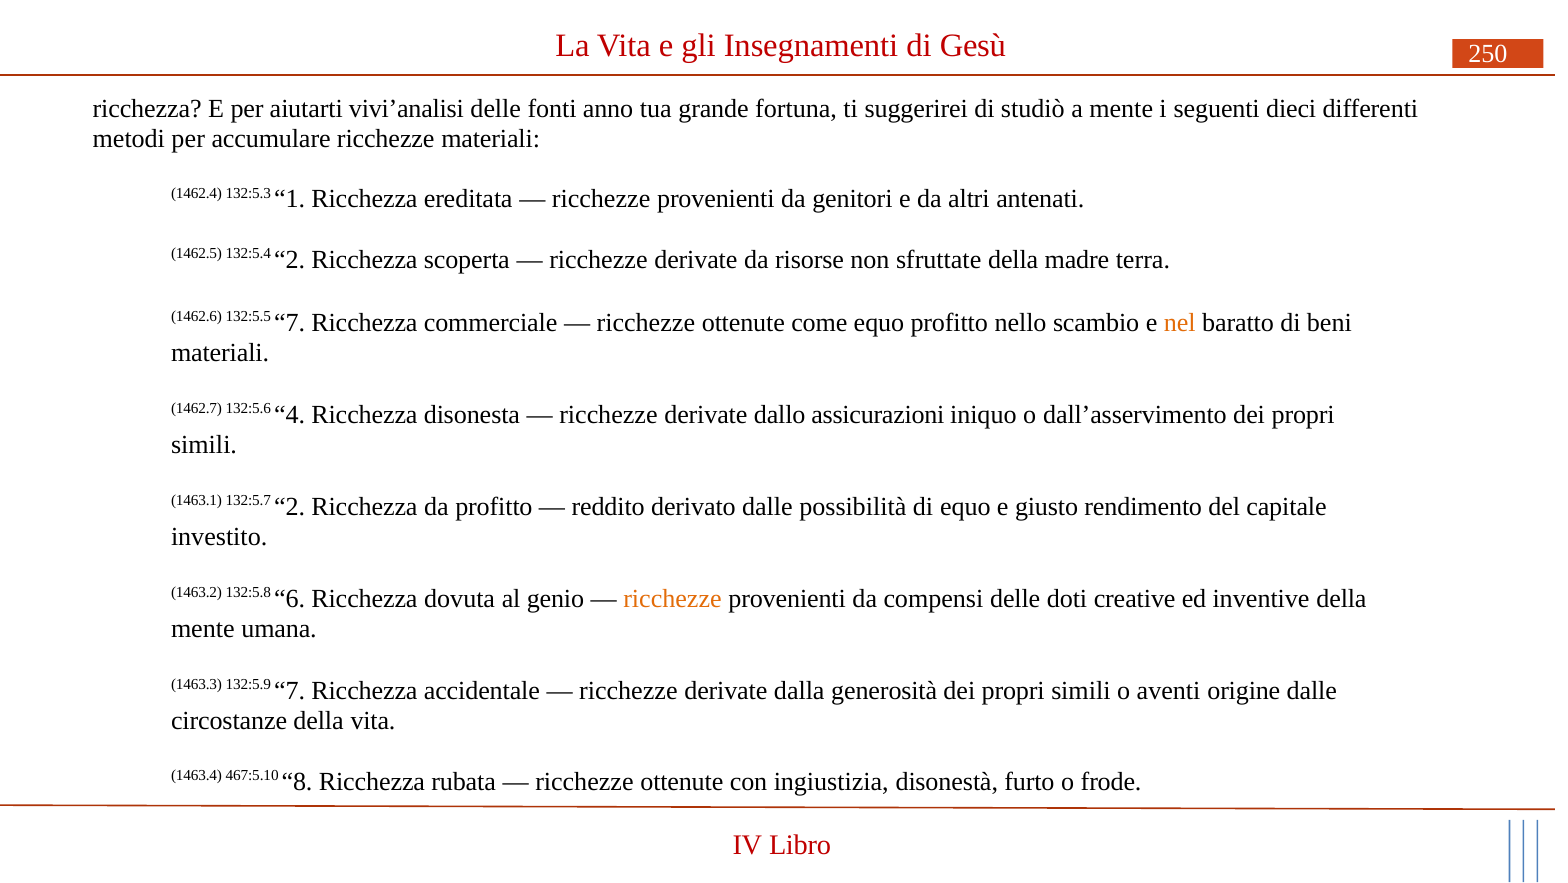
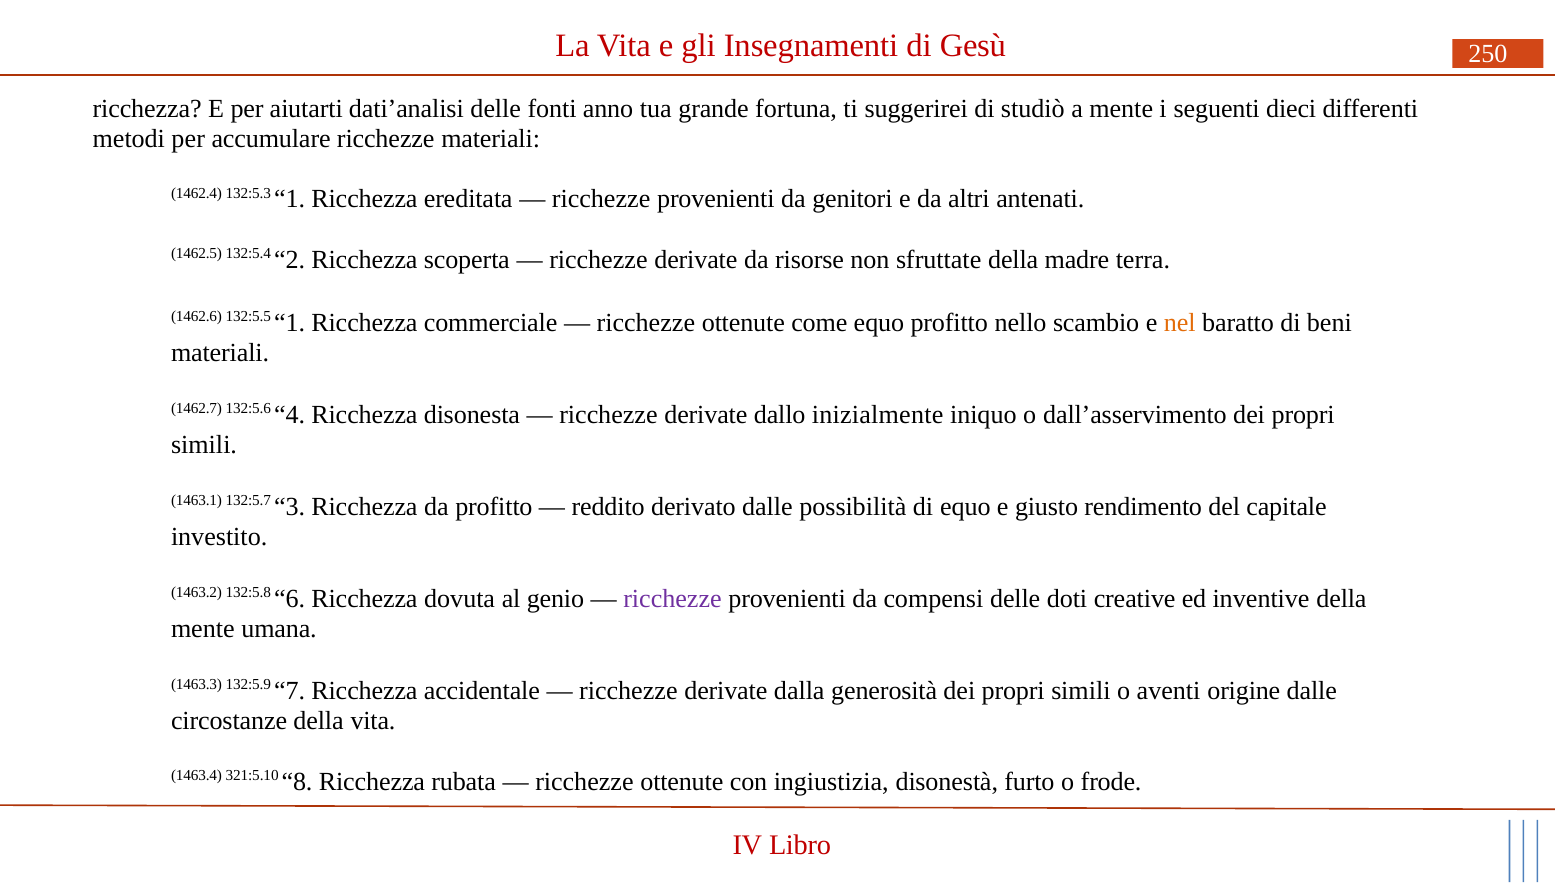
vivi’analisi: vivi’analisi -> dati’analisi (406, 108)
132:5.5 7: 7 -> 1 (290, 323)
assicurazioni: assicurazioni -> inizialmente (878, 415)
132:5.7 2: 2 -> 3 (290, 507)
ricchezze colour: orange -> purple (672, 598)
467:5.10: 467:5.10 -> 321:5.10 (252, 775)
